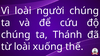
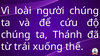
từ loài: loài -> trái (22, 47)
